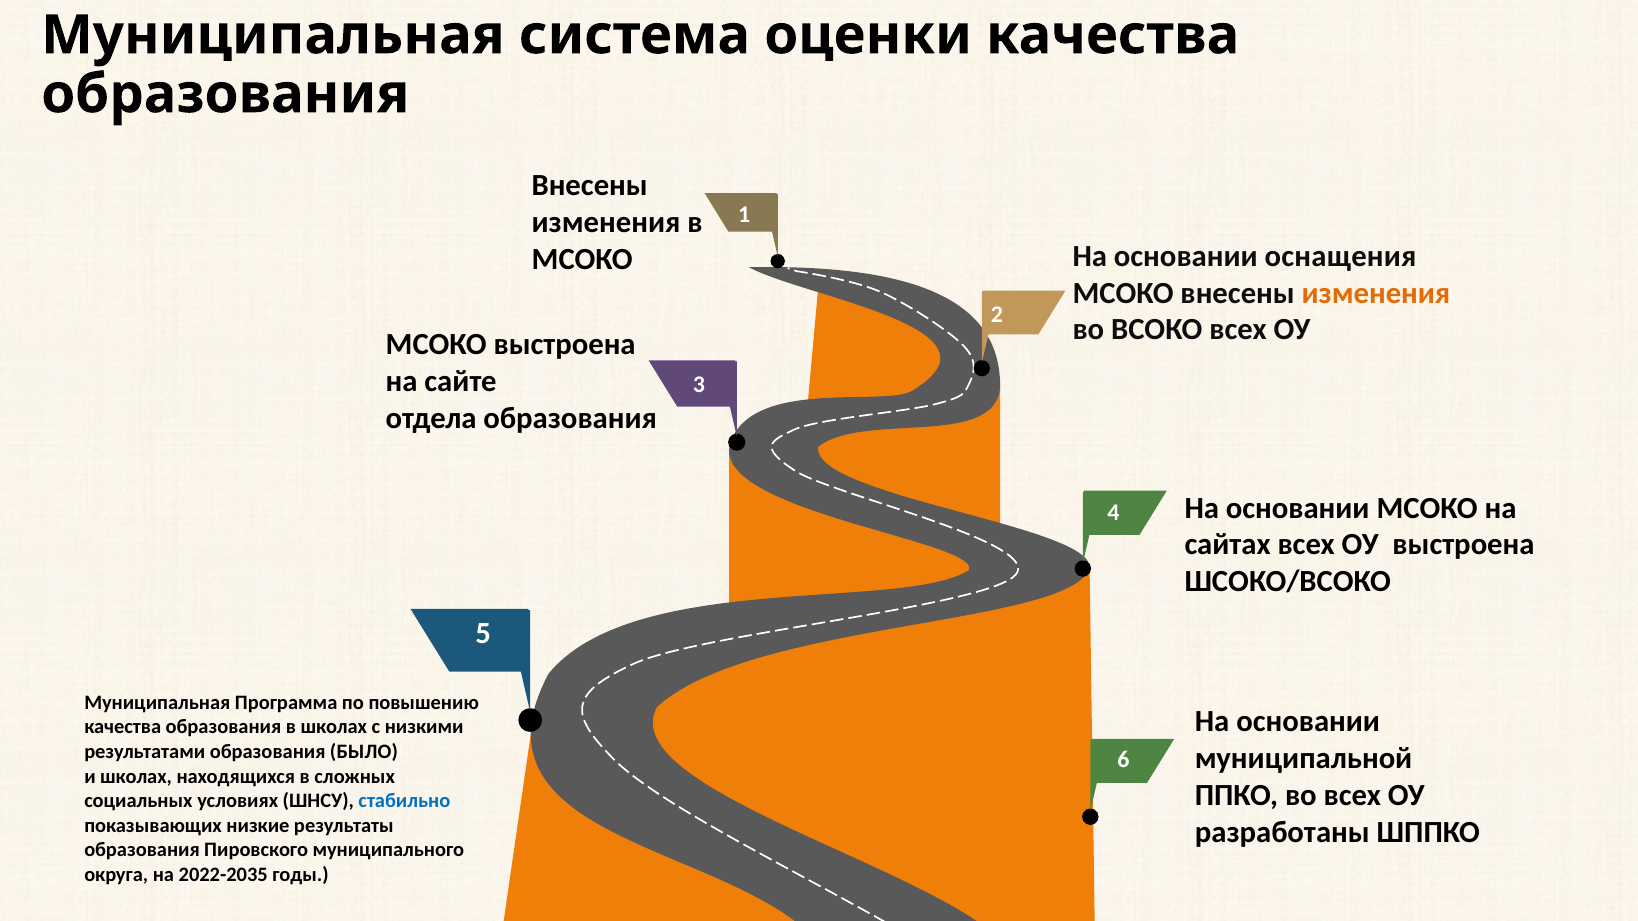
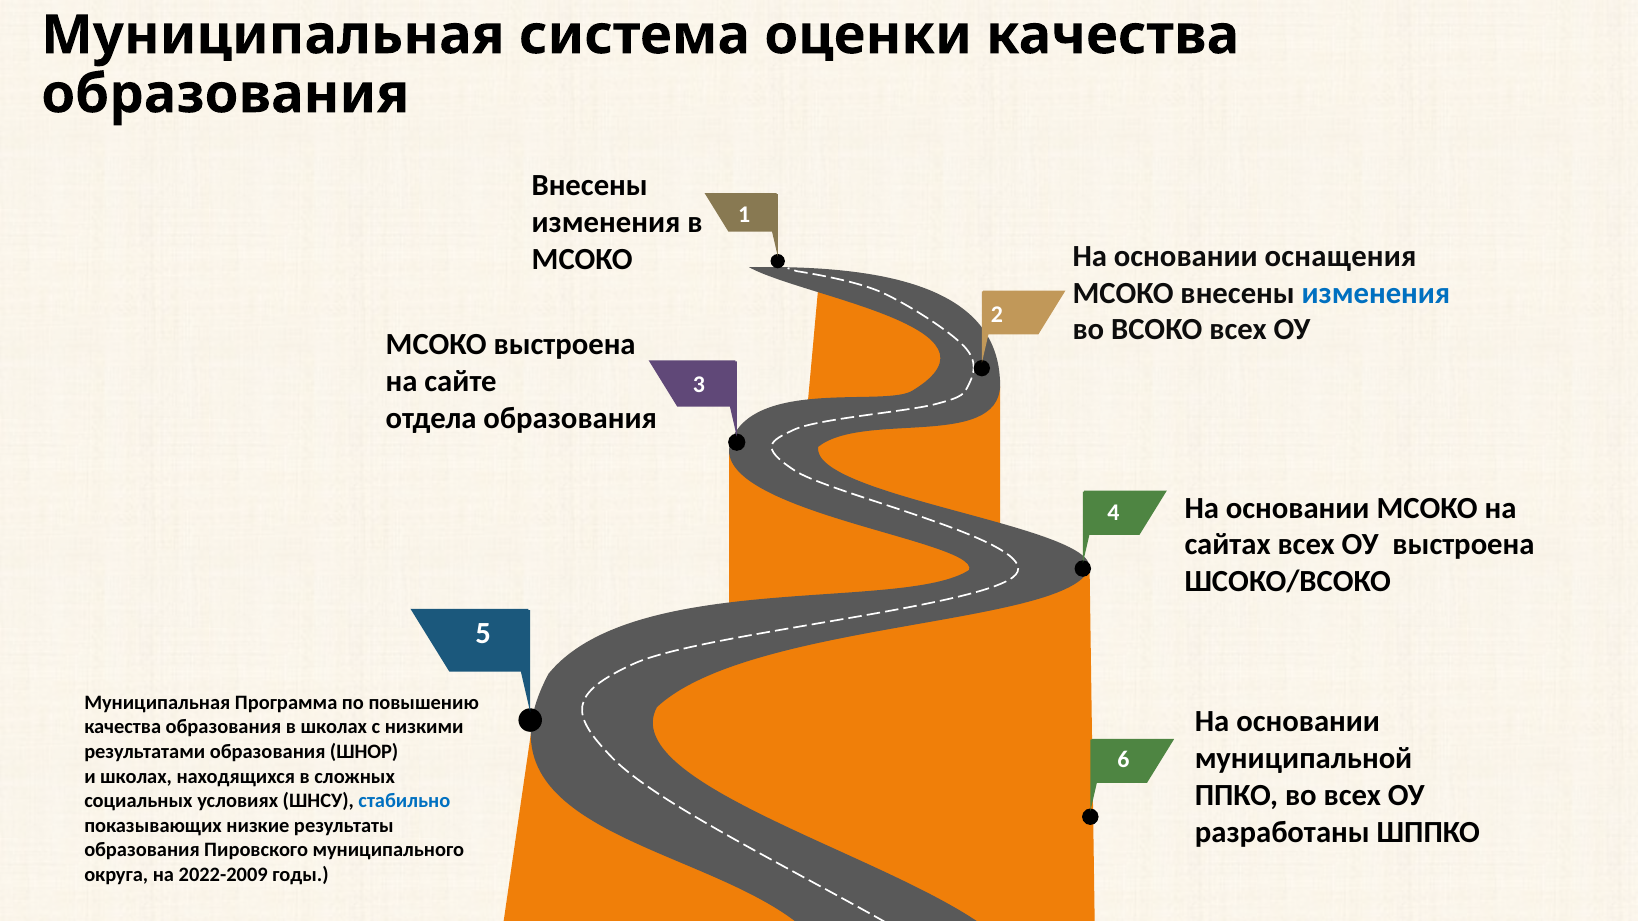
изменения colour: orange -> blue (1376, 293)
БЫЛО: БЫЛО -> ШНОР (364, 752)
2022-2035: 2022-2035 -> 2022-2009 (223, 875)
